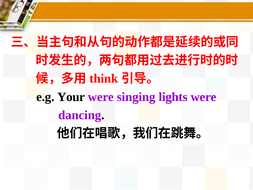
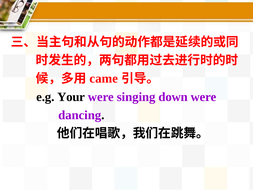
think: think -> came (104, 78)
lights: lights -> down (173, 97)
